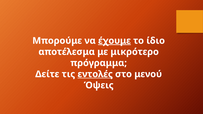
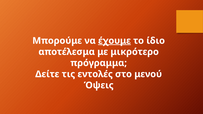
εντολές underline: present -> none (95, 74)
